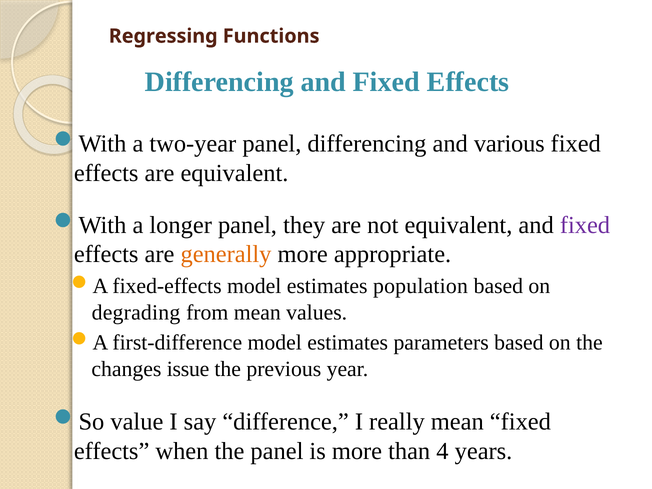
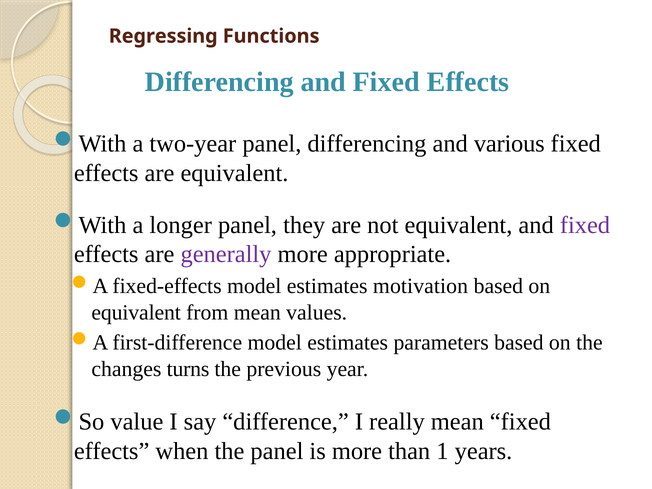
generally colour: orange -> purple (226, 254)
population: population -> motivation (421, 286)
degrading: degrading -> equivalent (136, 312)
issue: issue -> turns (188, 369)
4: 4 -> 1 (442, 451)
